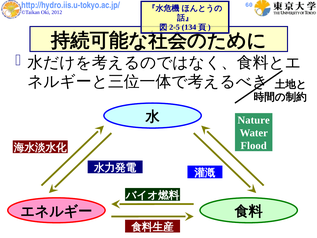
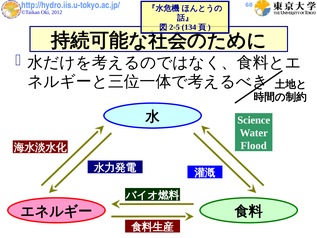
Nature: Nature -> Science (254, 120)
